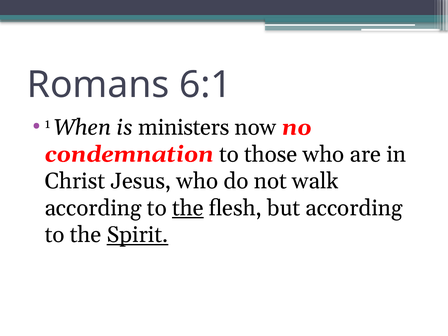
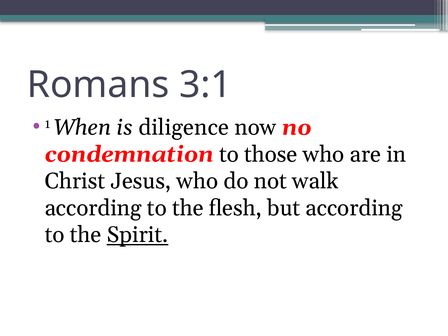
6:1: 6:1 -> 3:1 (205, 85)
ministers: ministers -> diligence (184, 127)
the underline: present -> none (188, 208)
